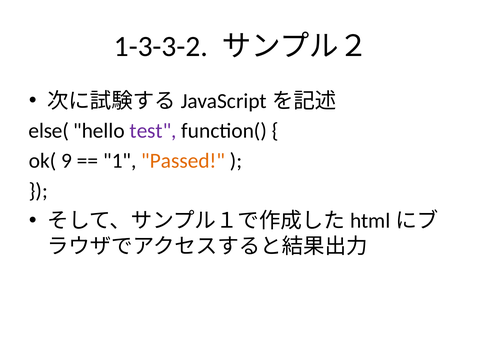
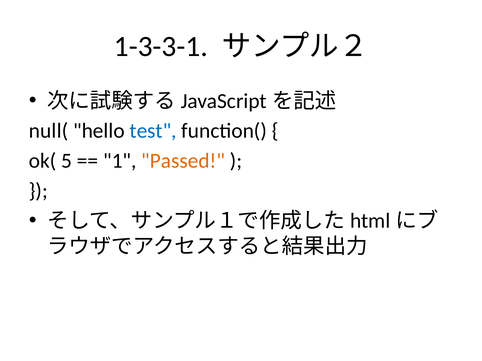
1-3-3-2: 1-3-3-2 -> 1-3-3-1 (161, 47)
else(: else( -> null( (49, 131)
test colour: purple -> blue (153, 131)
9: 9 -> 5 (67, 161)
